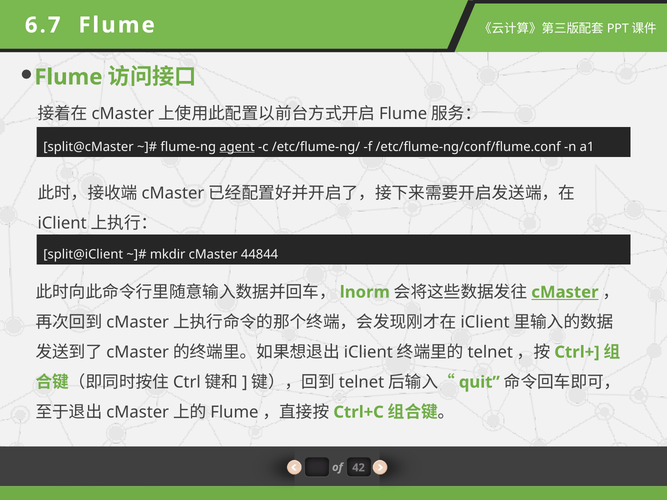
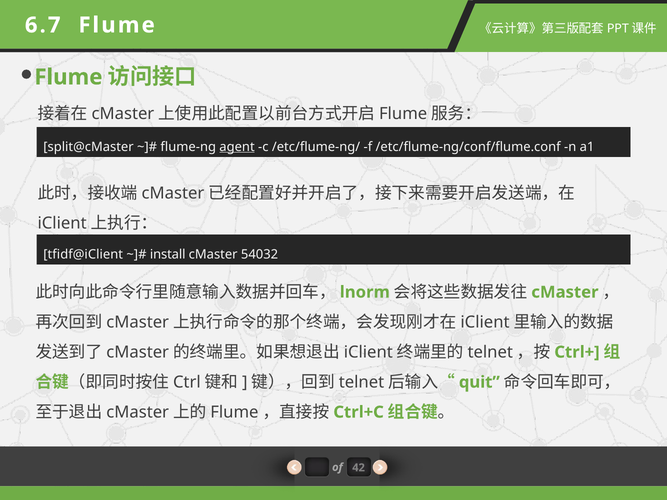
split@iClient: split@iClient -> tfidf@iClient (83, 254)
mkdir: mkdir -> install (168, 254)
44844: 44844 -> 54032 (260, 254)
cMaster underline: present -> none (565, 292)
